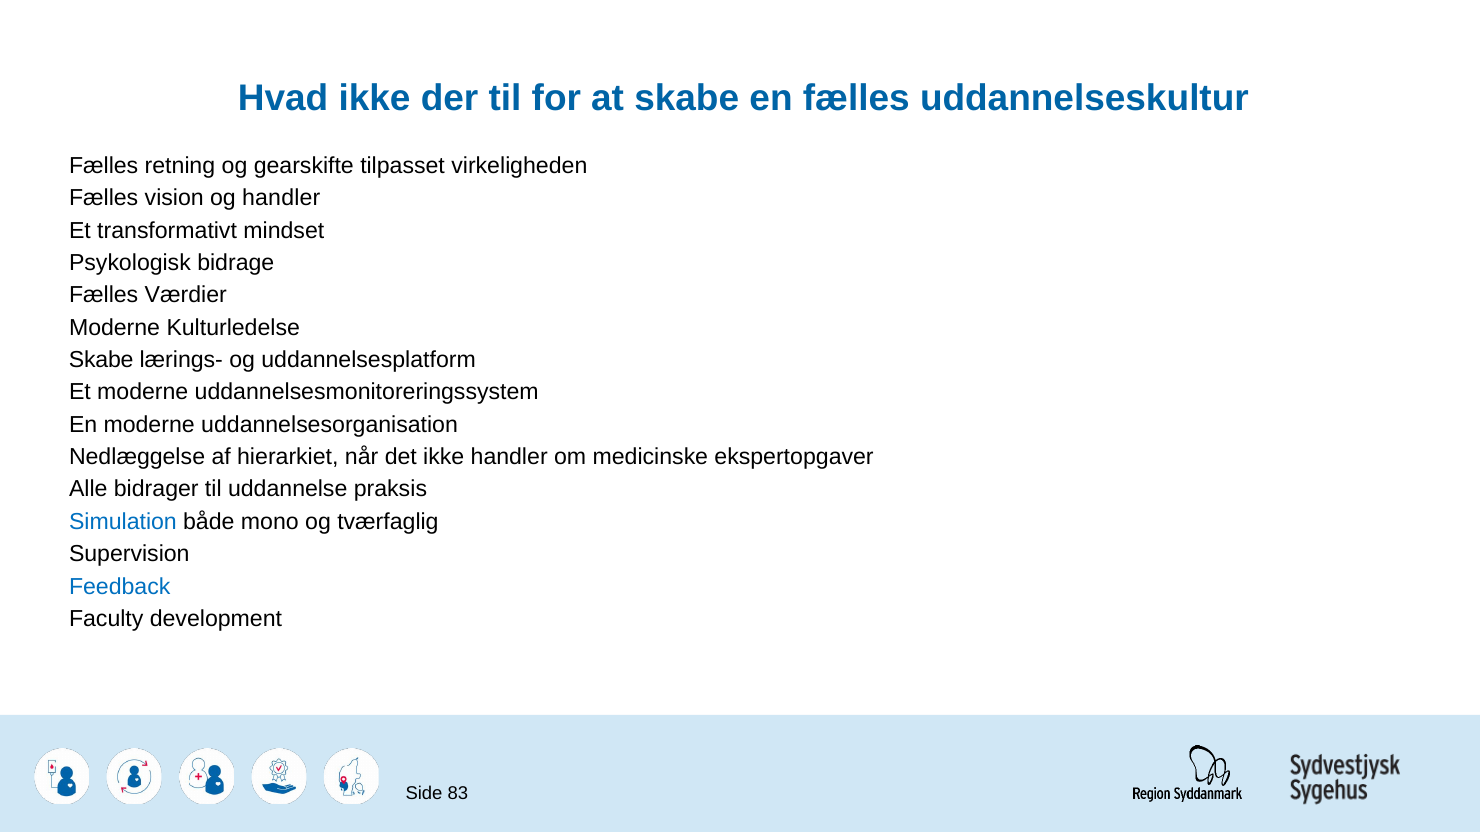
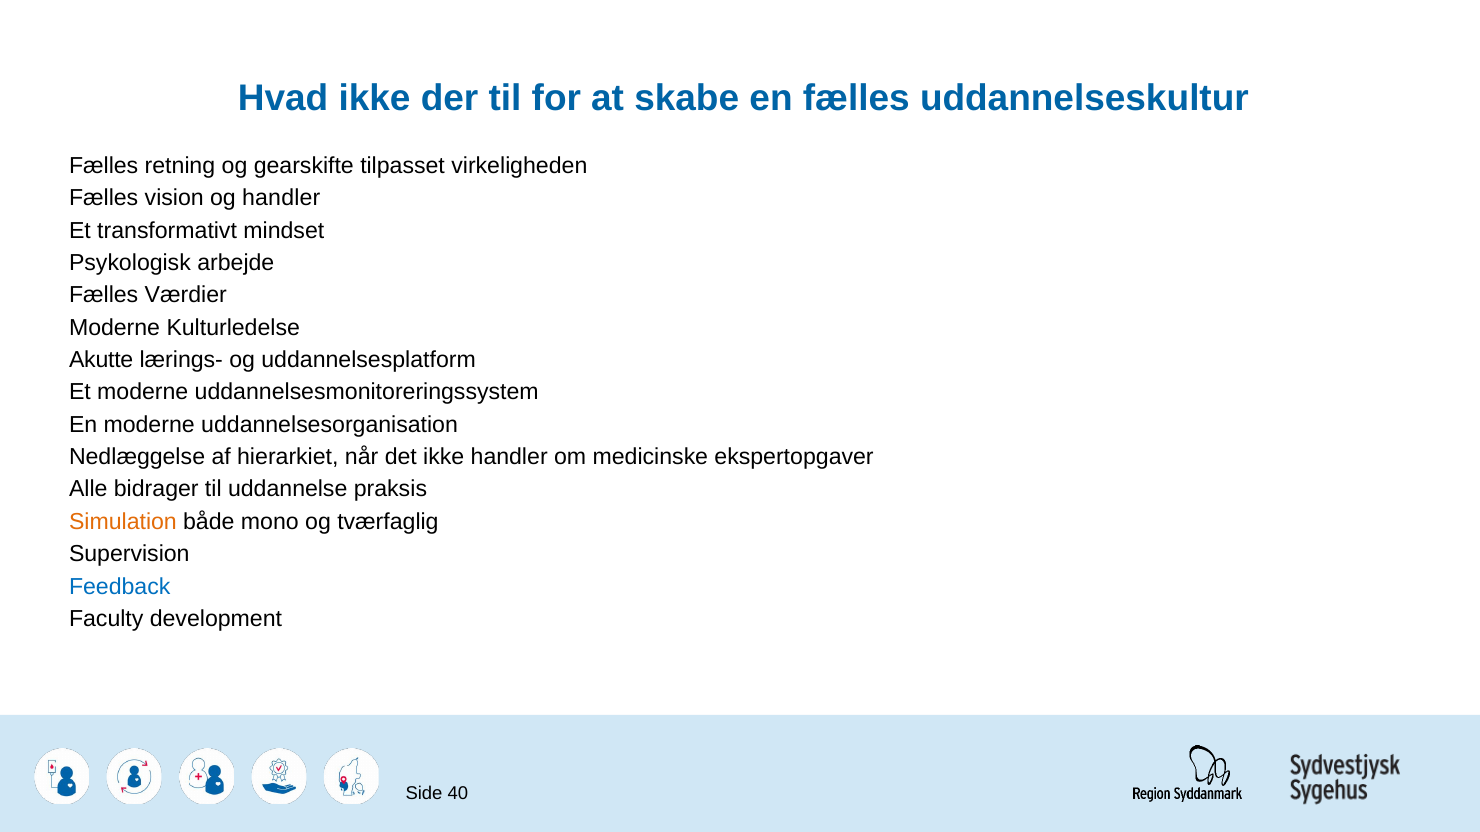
bidrage: bidrage -> arbejde (236, 263)
Skabe: Skabe -> Akutte (101, 360)
Simulation colour: blue -> orange (123, 522)
83: 83 -> 40 (458, 794)
